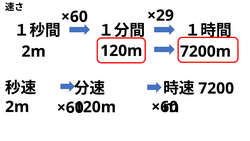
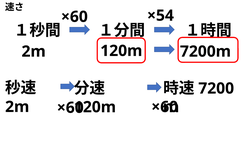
×29: ×29 -> ×54 (160, 15)
